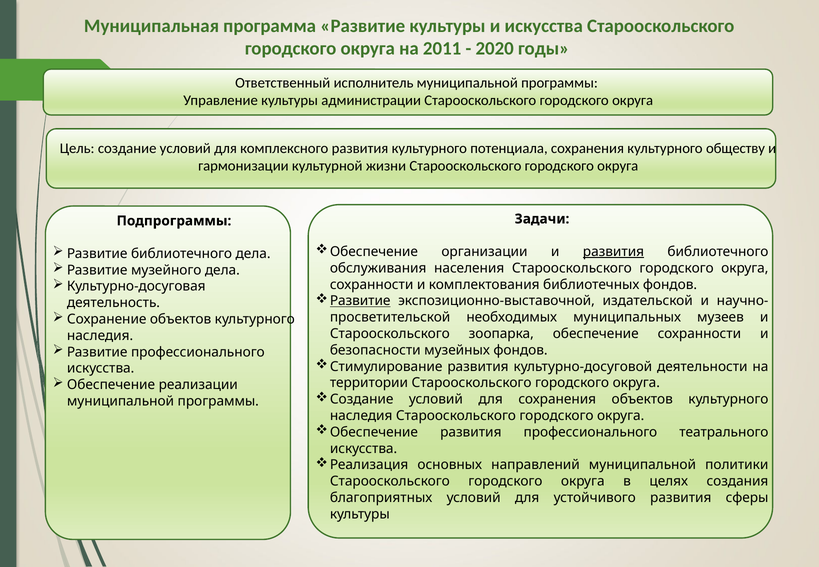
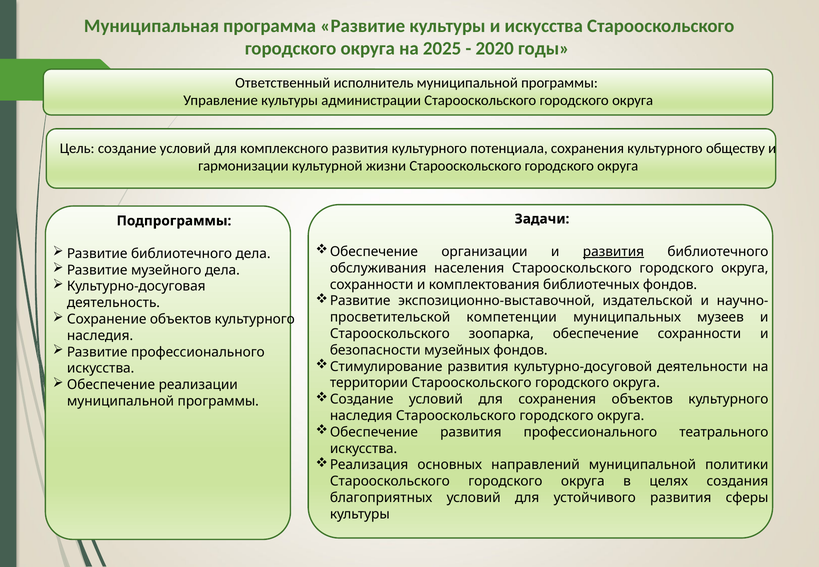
2011: 2011 -> 2025 (442, 49)
Развитие underline: present -> none (360, 301)
необходимых: необходимых -> компетенции (512, 317)
